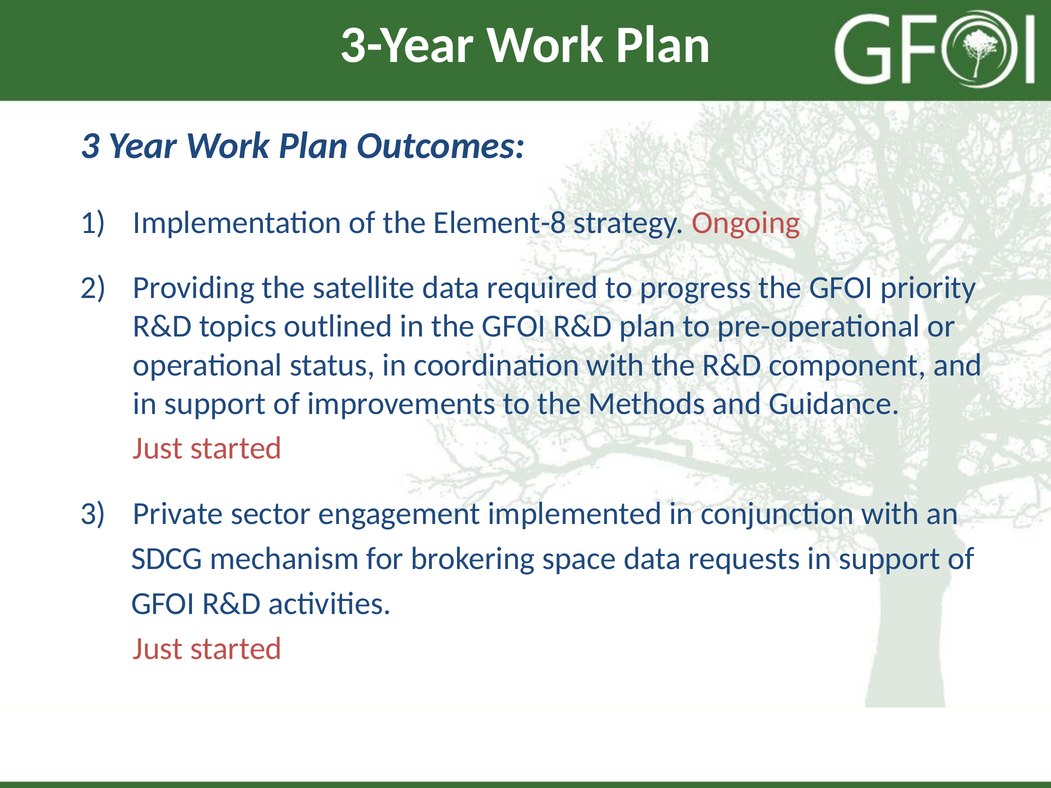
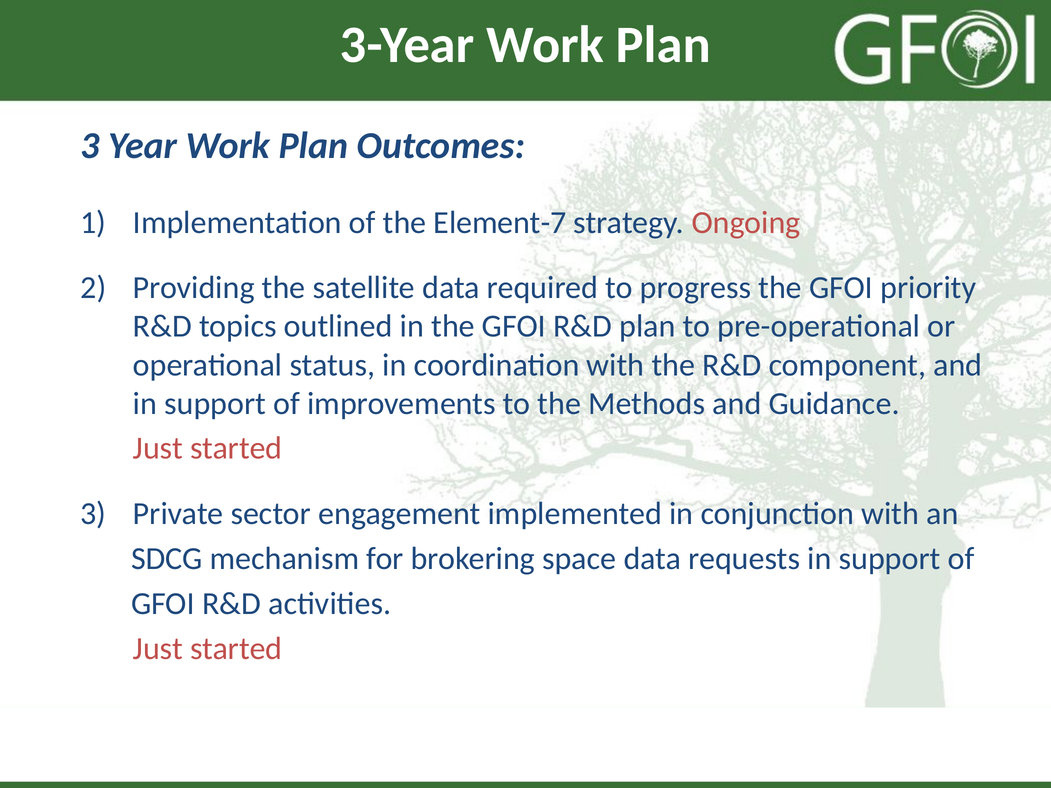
Element-8: Element-8 -> Element-7 (500, 223)
